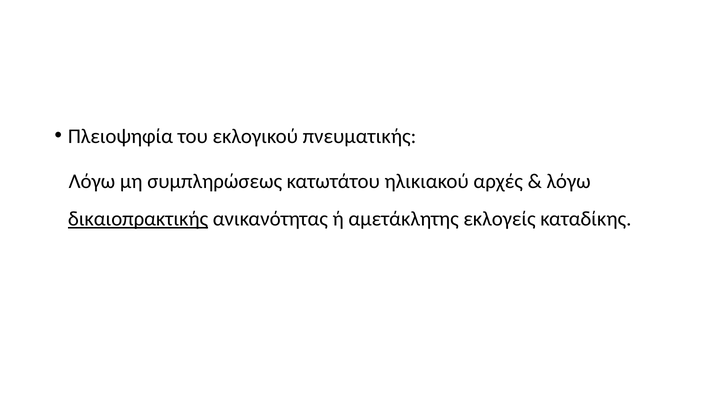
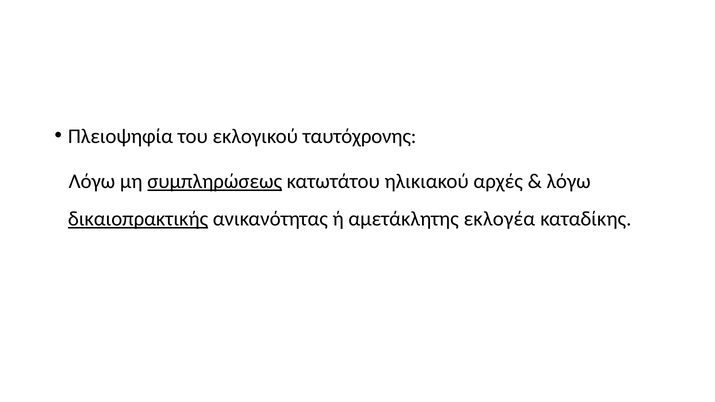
πνευματικής: πνευματικής -> ταυτόχρονης (360, 136)
συμπληρώσεως underline: none -> present (215, 181)
εκλογείς: εκλογείς -> εκλογέα (499, 219)
